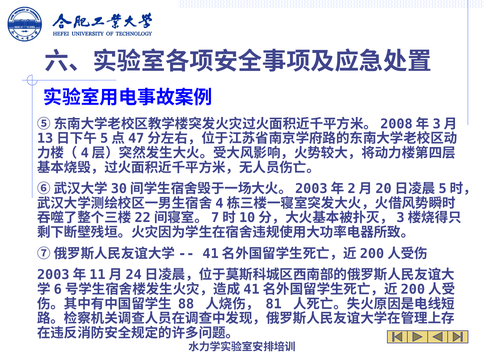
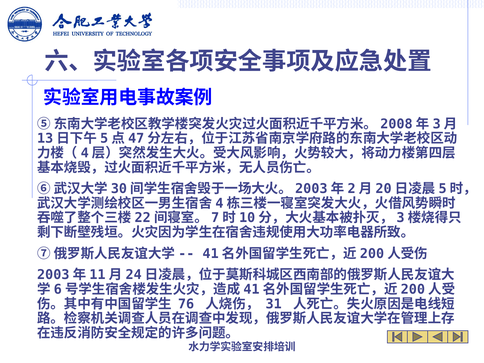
88: 88 -> 76 (186, 304)
81: 81 -> 31 (274, 304)
